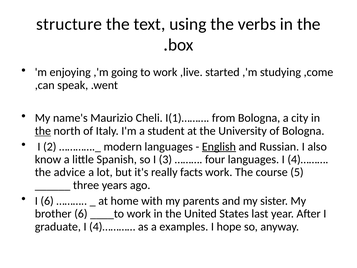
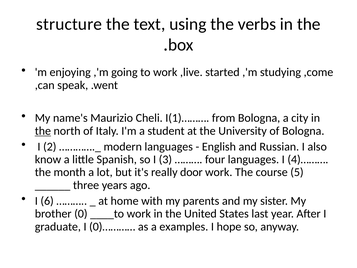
English underline: present -> none (219, 146)
advice: advice -> month (70, 172)
facts: facts -> door (191, 172)
brother 6: 6 -> 0 (81, 214)
4)…………: 4)………… -> 0)………… (112, 226)
